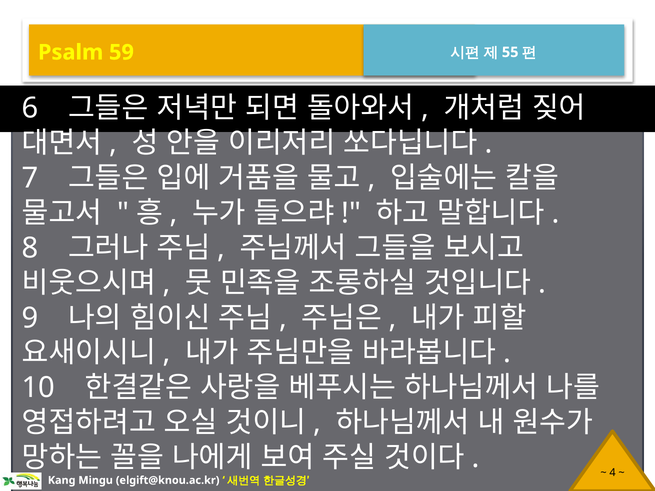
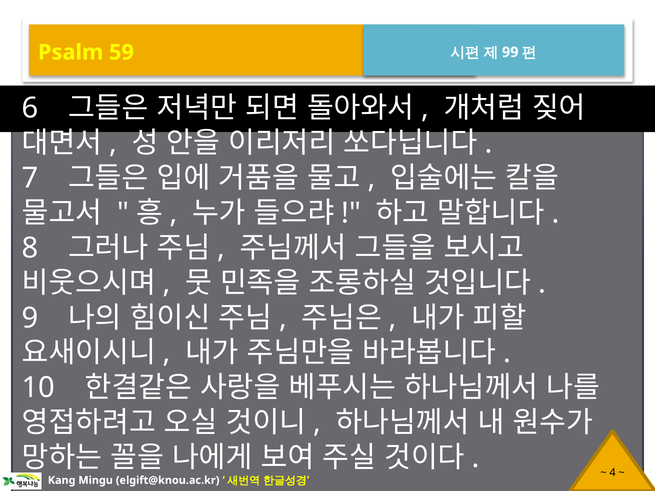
55: 55 -> 99 (510, 52)
